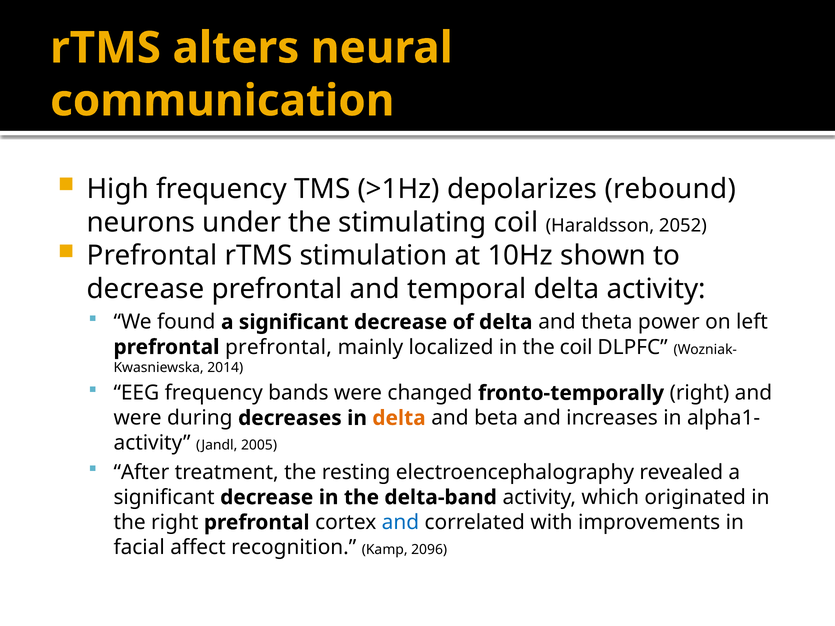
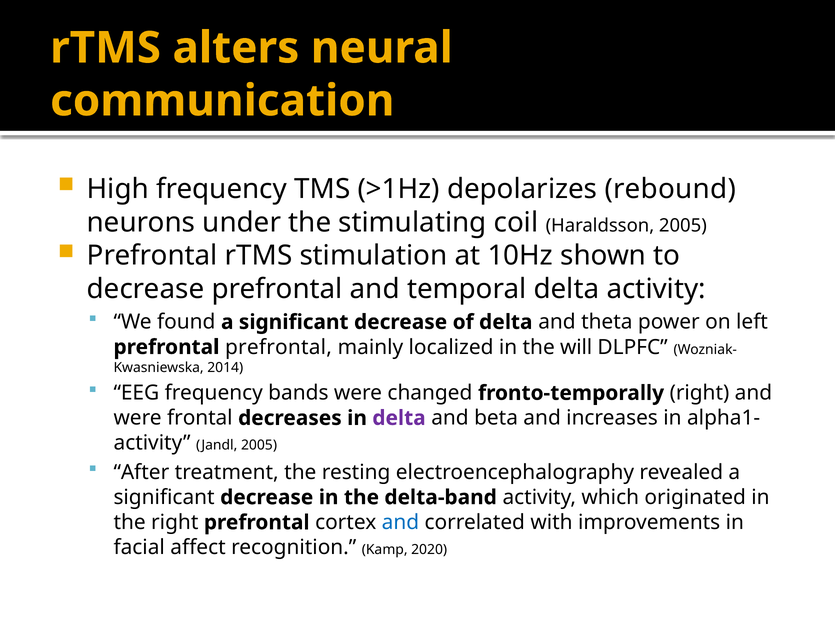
Haraldsson 2052: 2052 -> 2005 (683, 226)
the coil: coil -> will (576, 347)
during: during -> frontal (200, 418)
delta colour: orange -> purple (399, 418)
2096: 2096 -> 2020 (429, 550)
